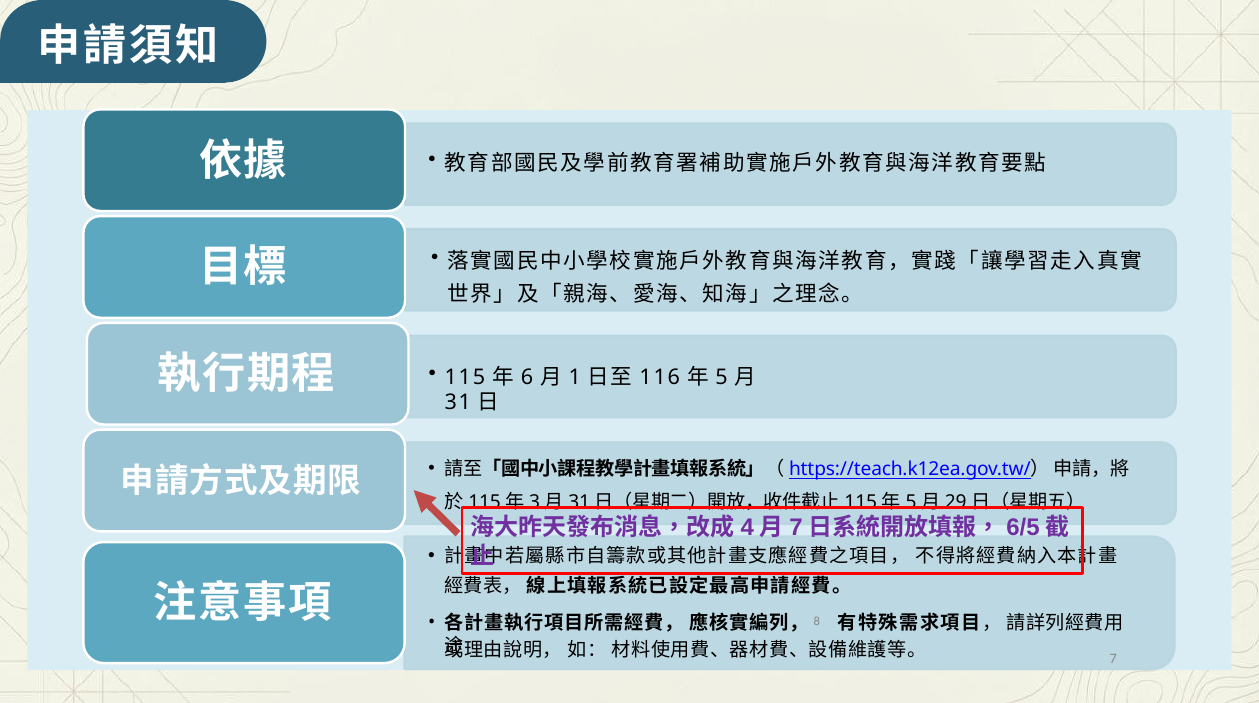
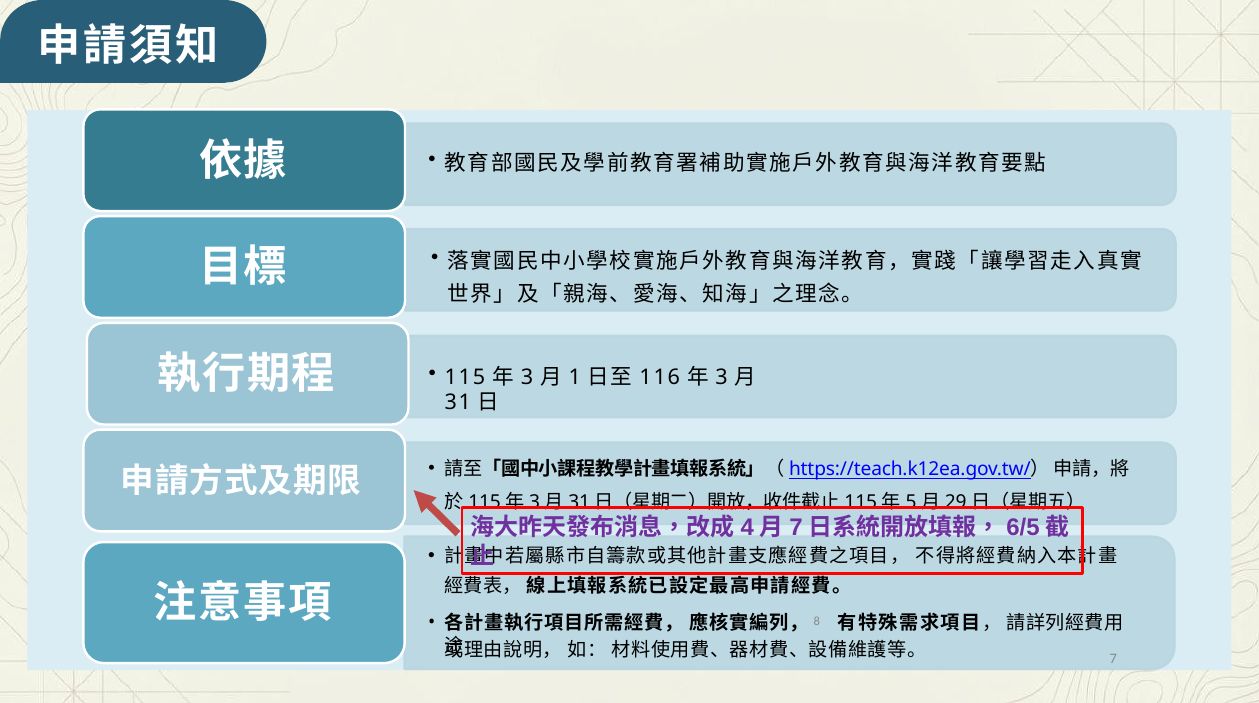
6: 6 -> 3 (527, 377)
5: 5 -> 3 (722, 377)
